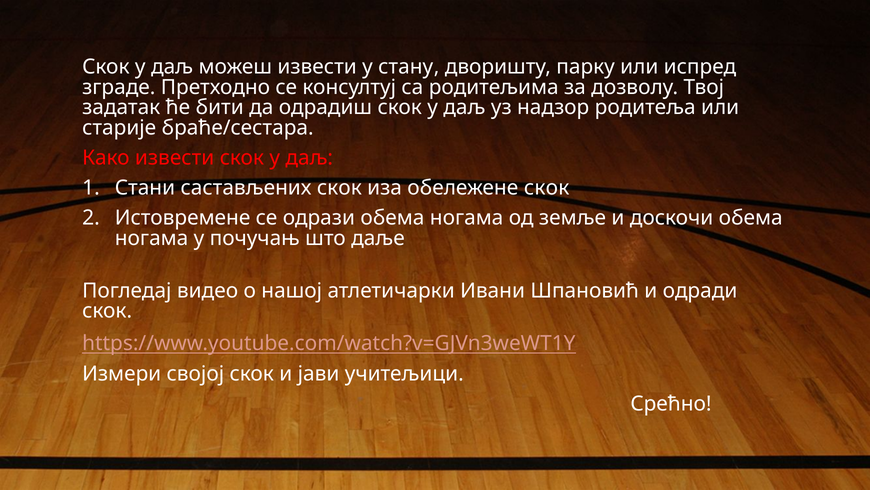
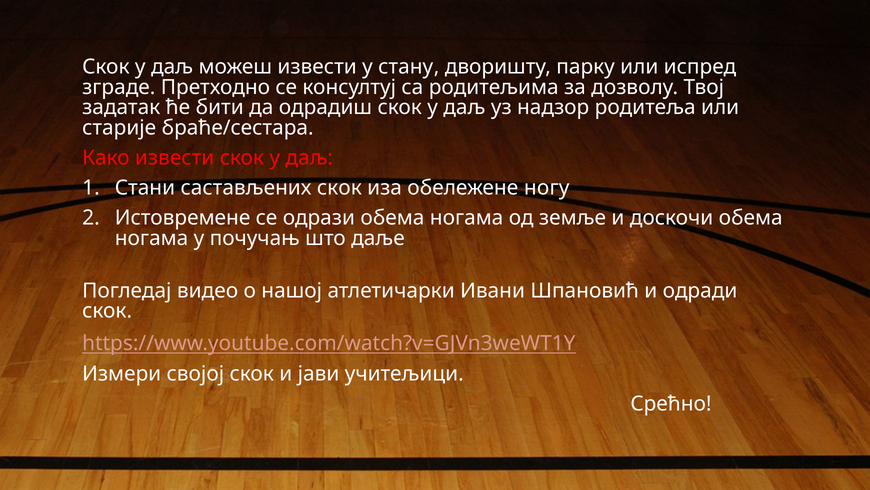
обележене скок: скок -> ногу (547, 188)
